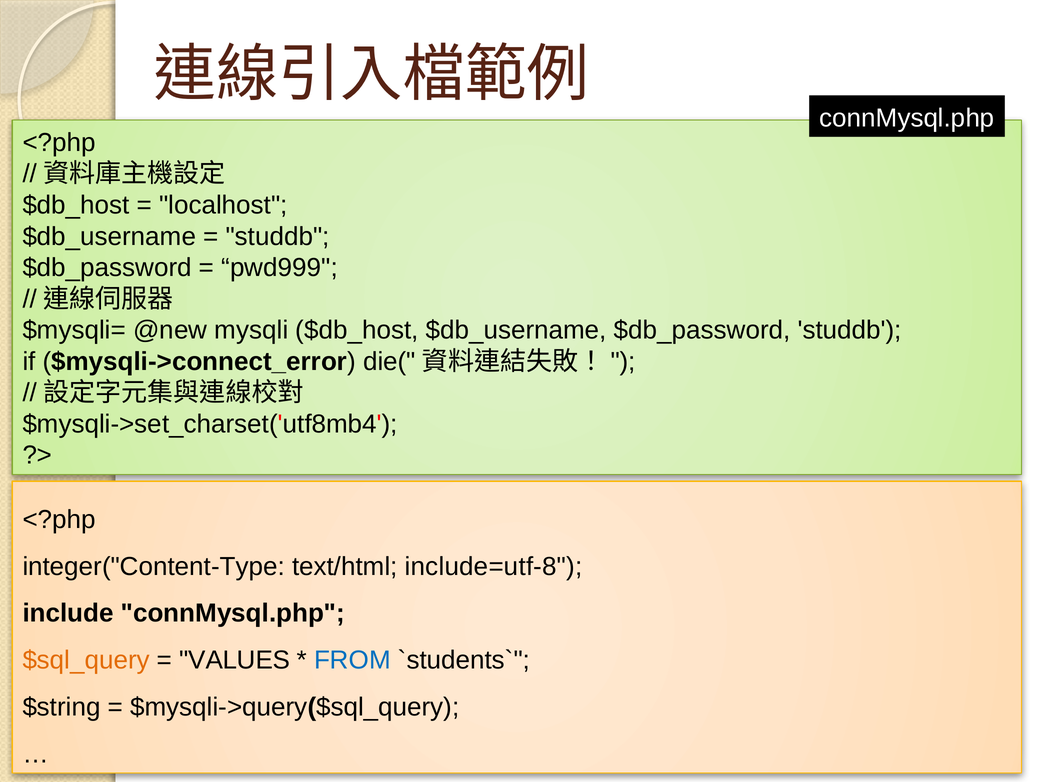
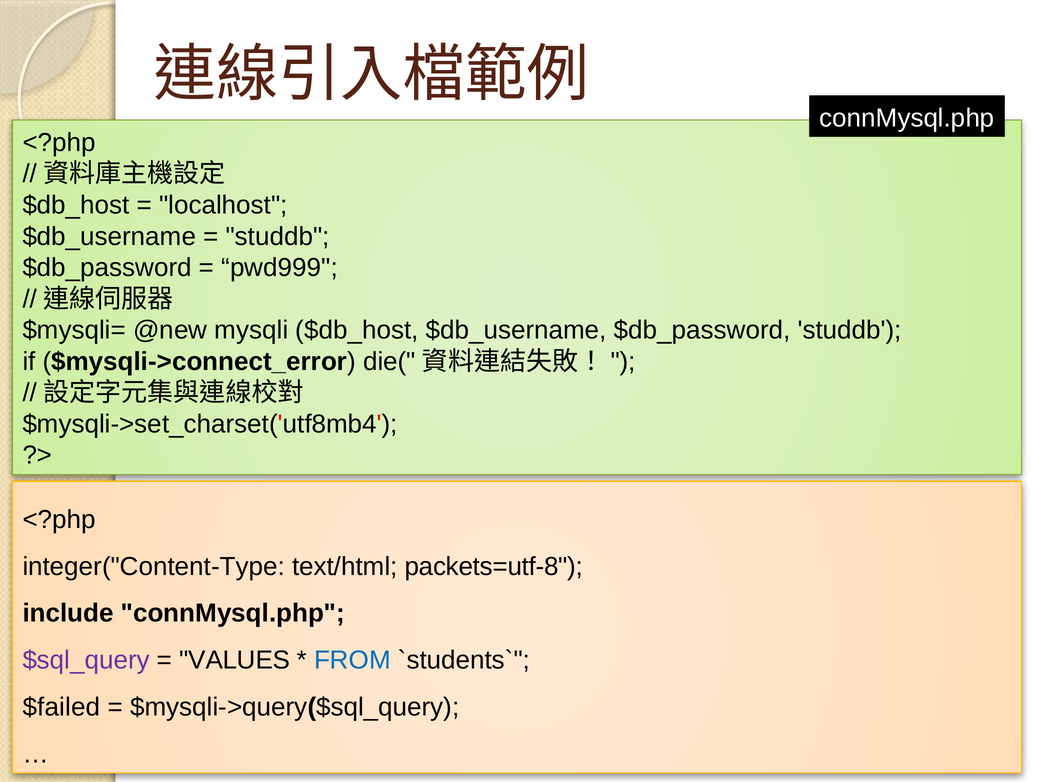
include=utf-8: include=utf-8 -> packets=utf-8 (494, 566)
$sql_query colour: orange -> purple (86, 660)
$string: $string -> $failed (61, 707)
